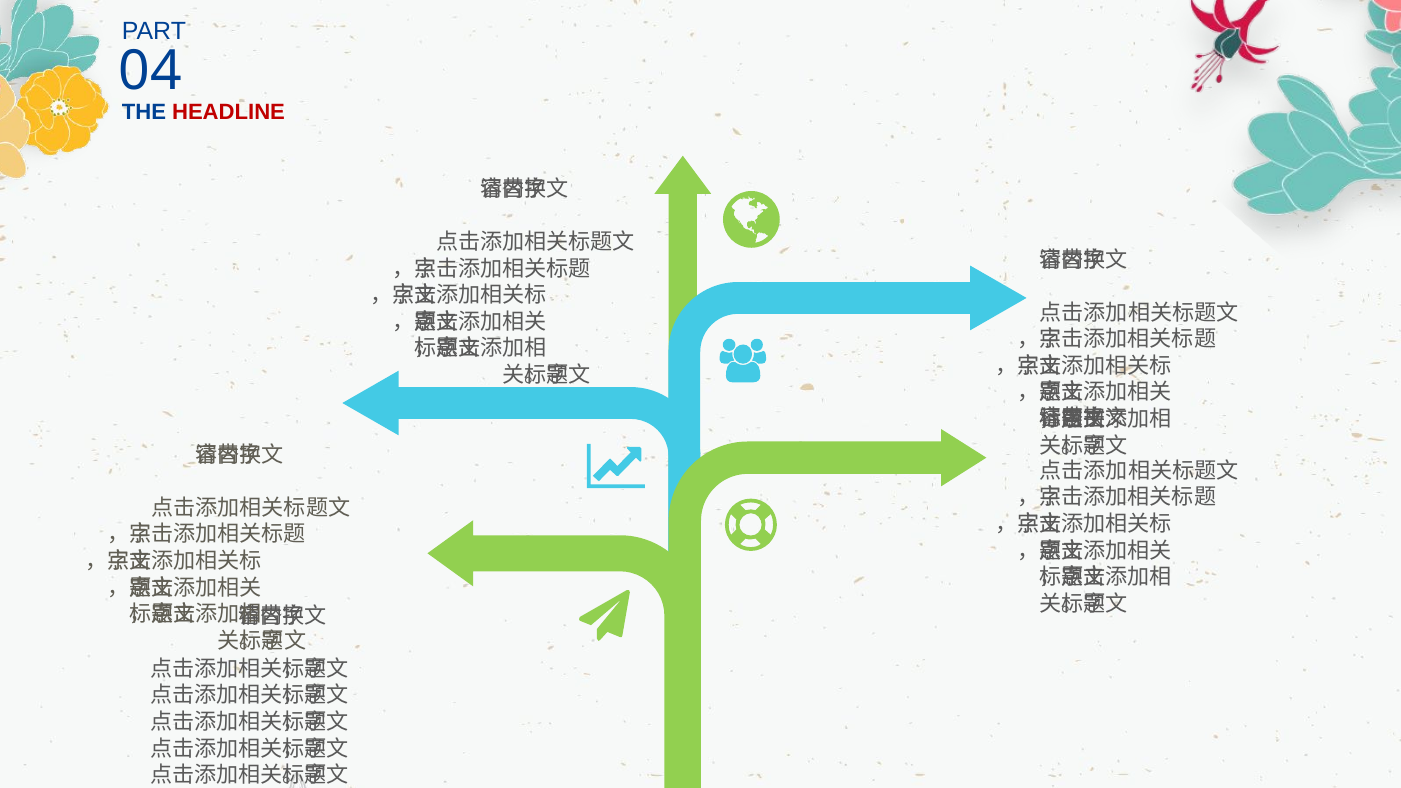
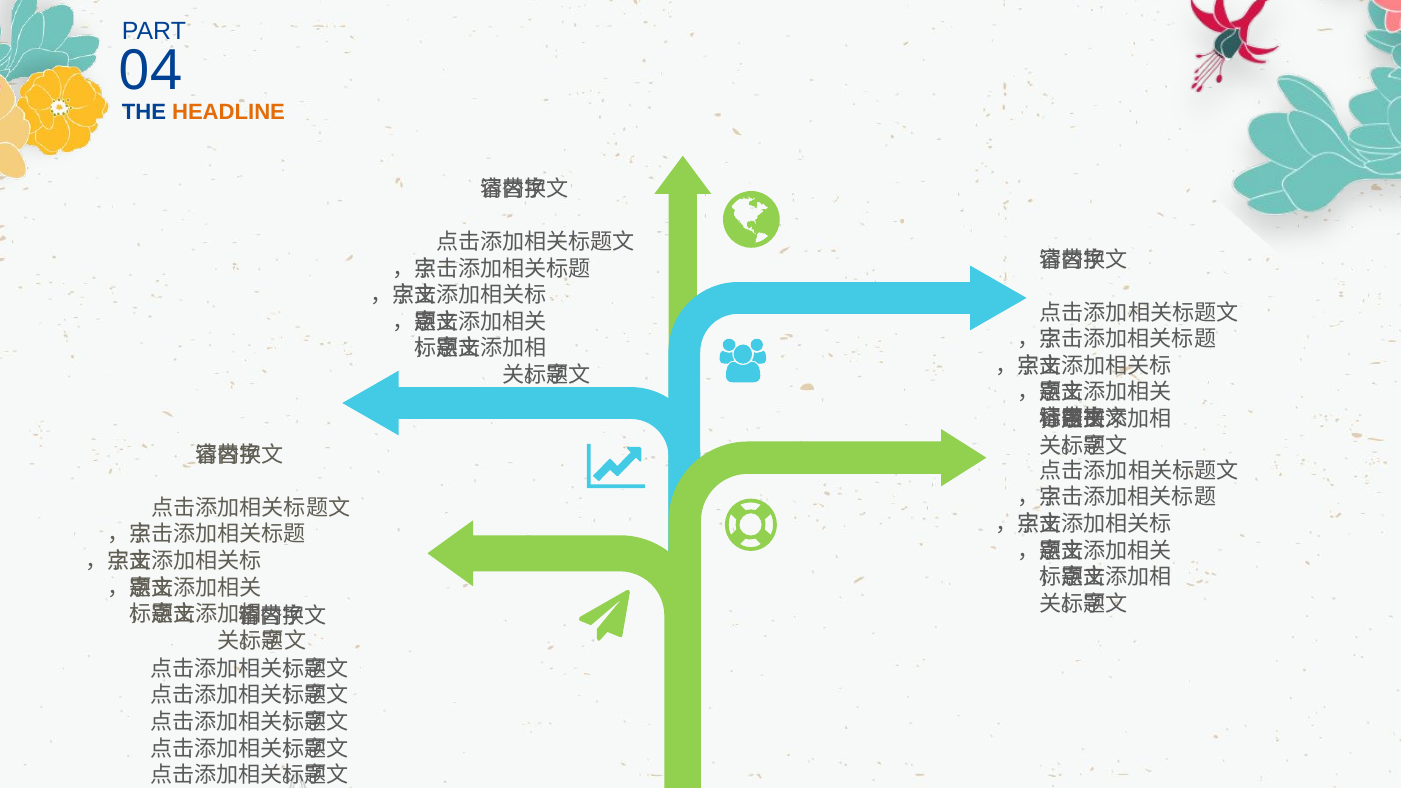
HEADLINE colour: red -> orange (229, 112)
